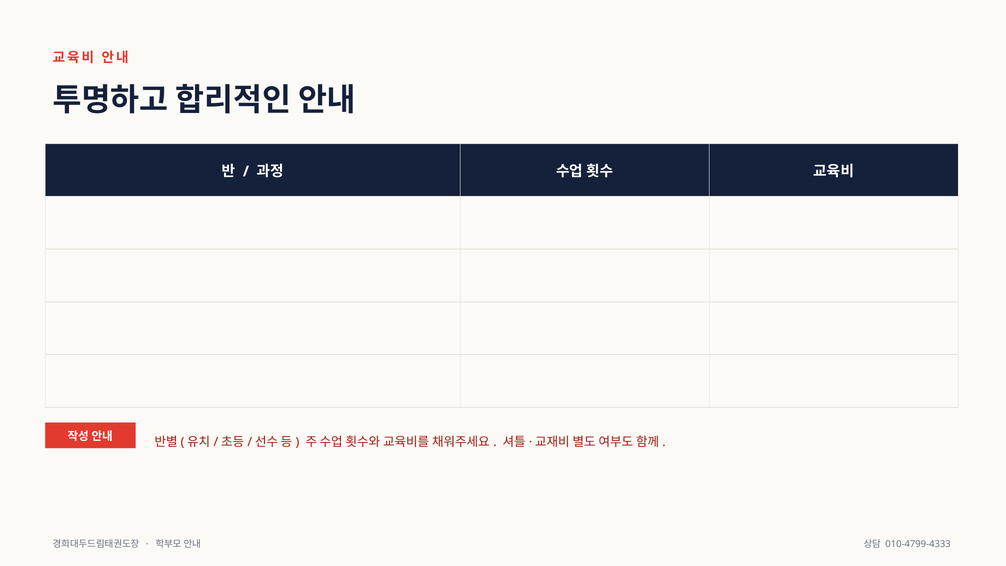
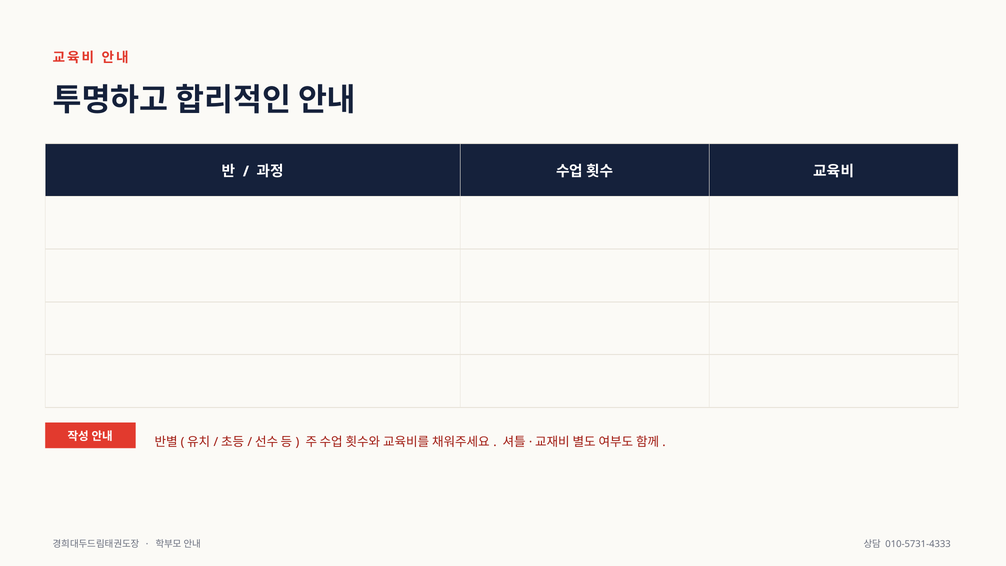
010-4799-4333: 010-4799-4333 -> 010-5731-4333 (918, 544)
